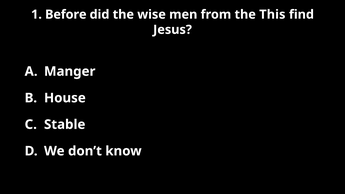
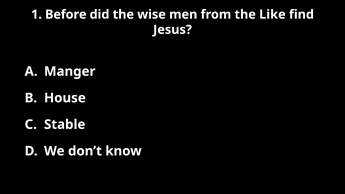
This: This -> Like (272, 14)
